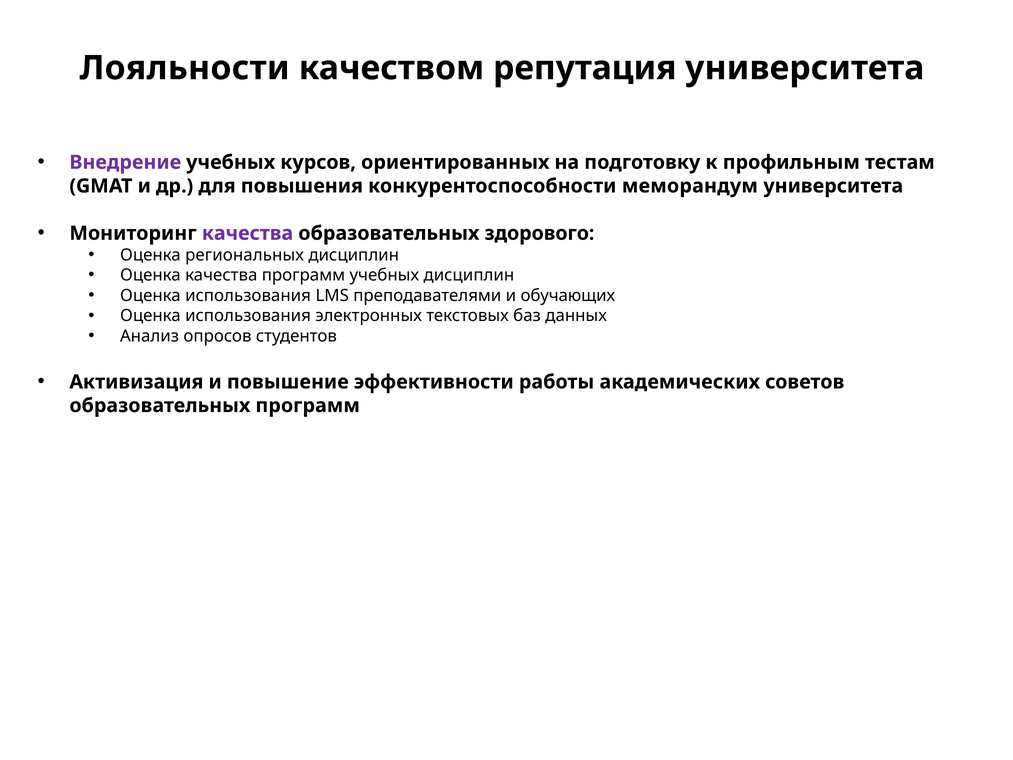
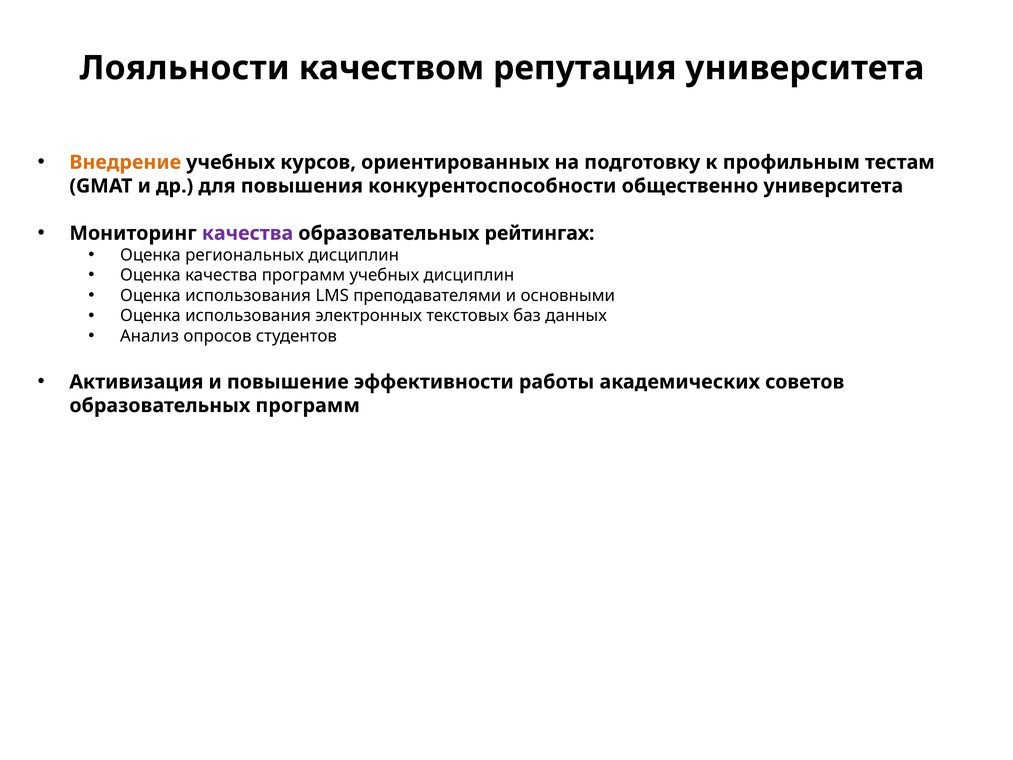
Внедрение colour: purple -> orange (125, 162)
меморандум: меморандум -> общественно (690, 186)
здорового: здорового -> рейтингах (540, 233)
обучающих: обучающих -> основными (568, 296)
